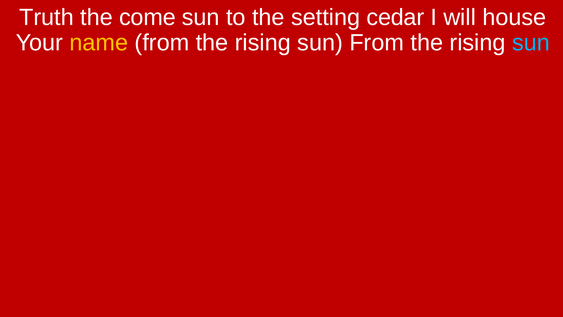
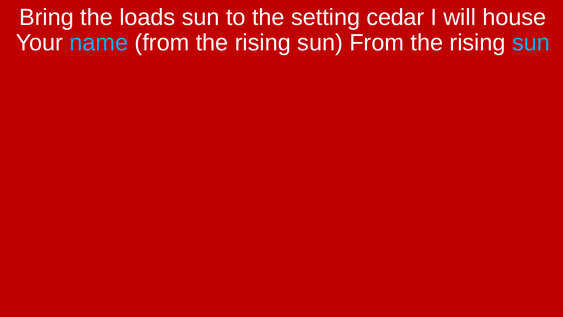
Truth: Truth -> Bring (47, 17)
come: come -> loads (147, 17)
name colour: yellow -> light blue (99, 43)
